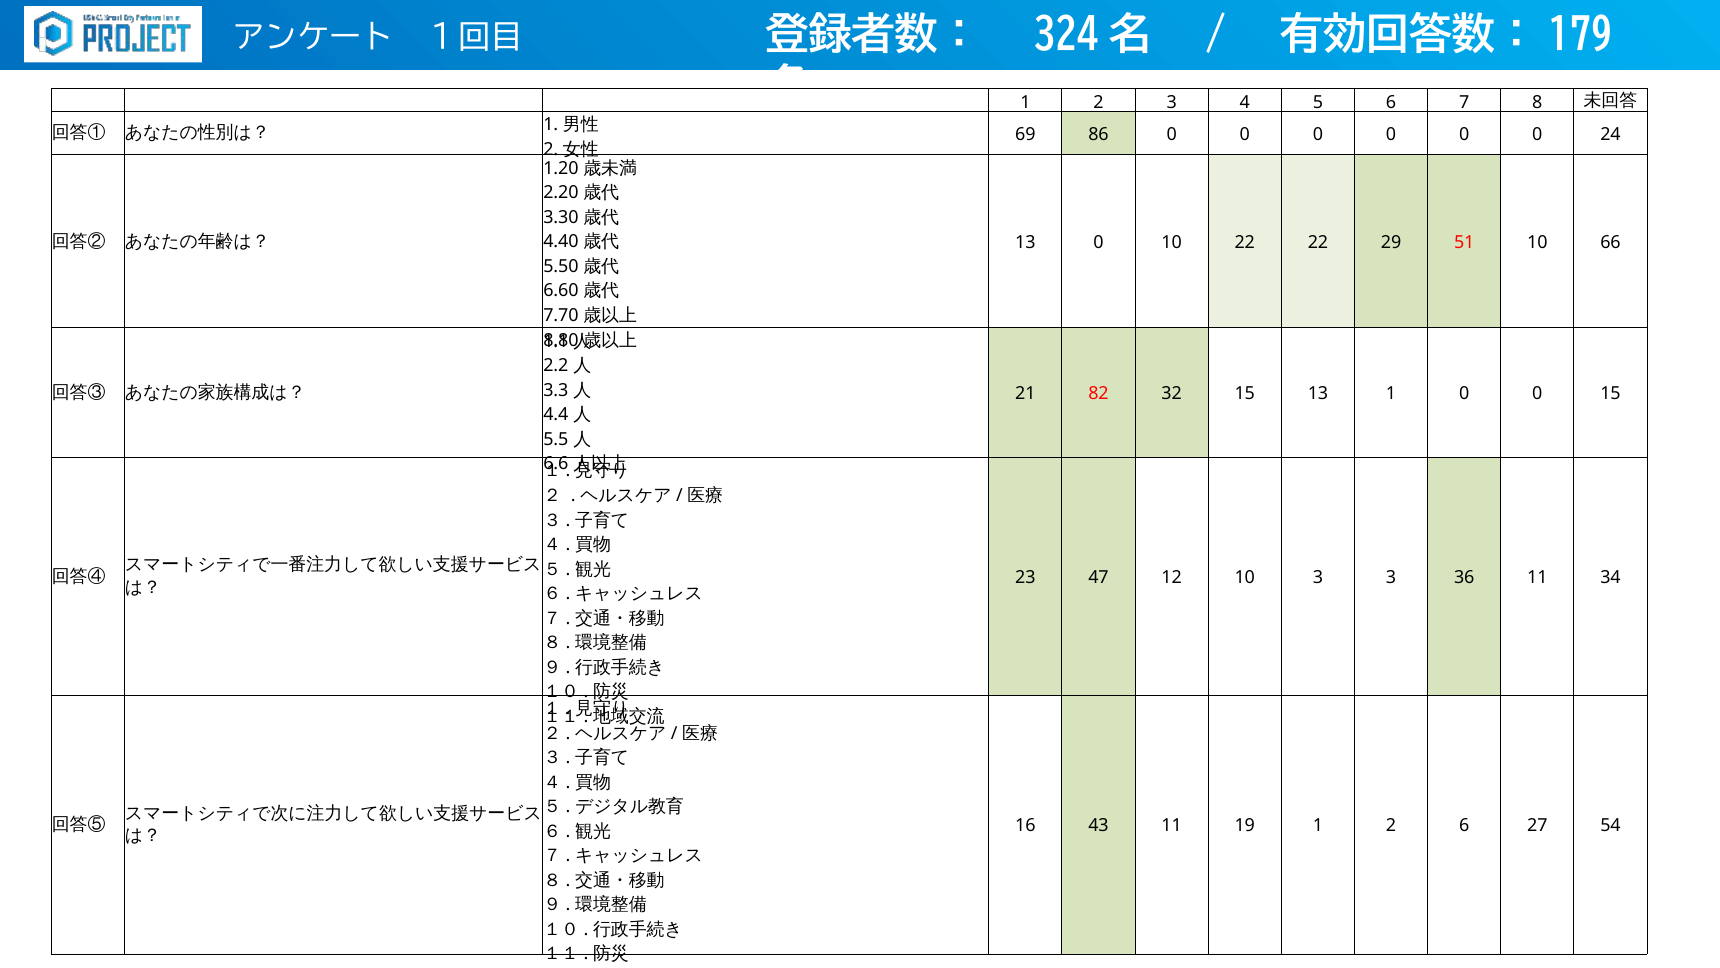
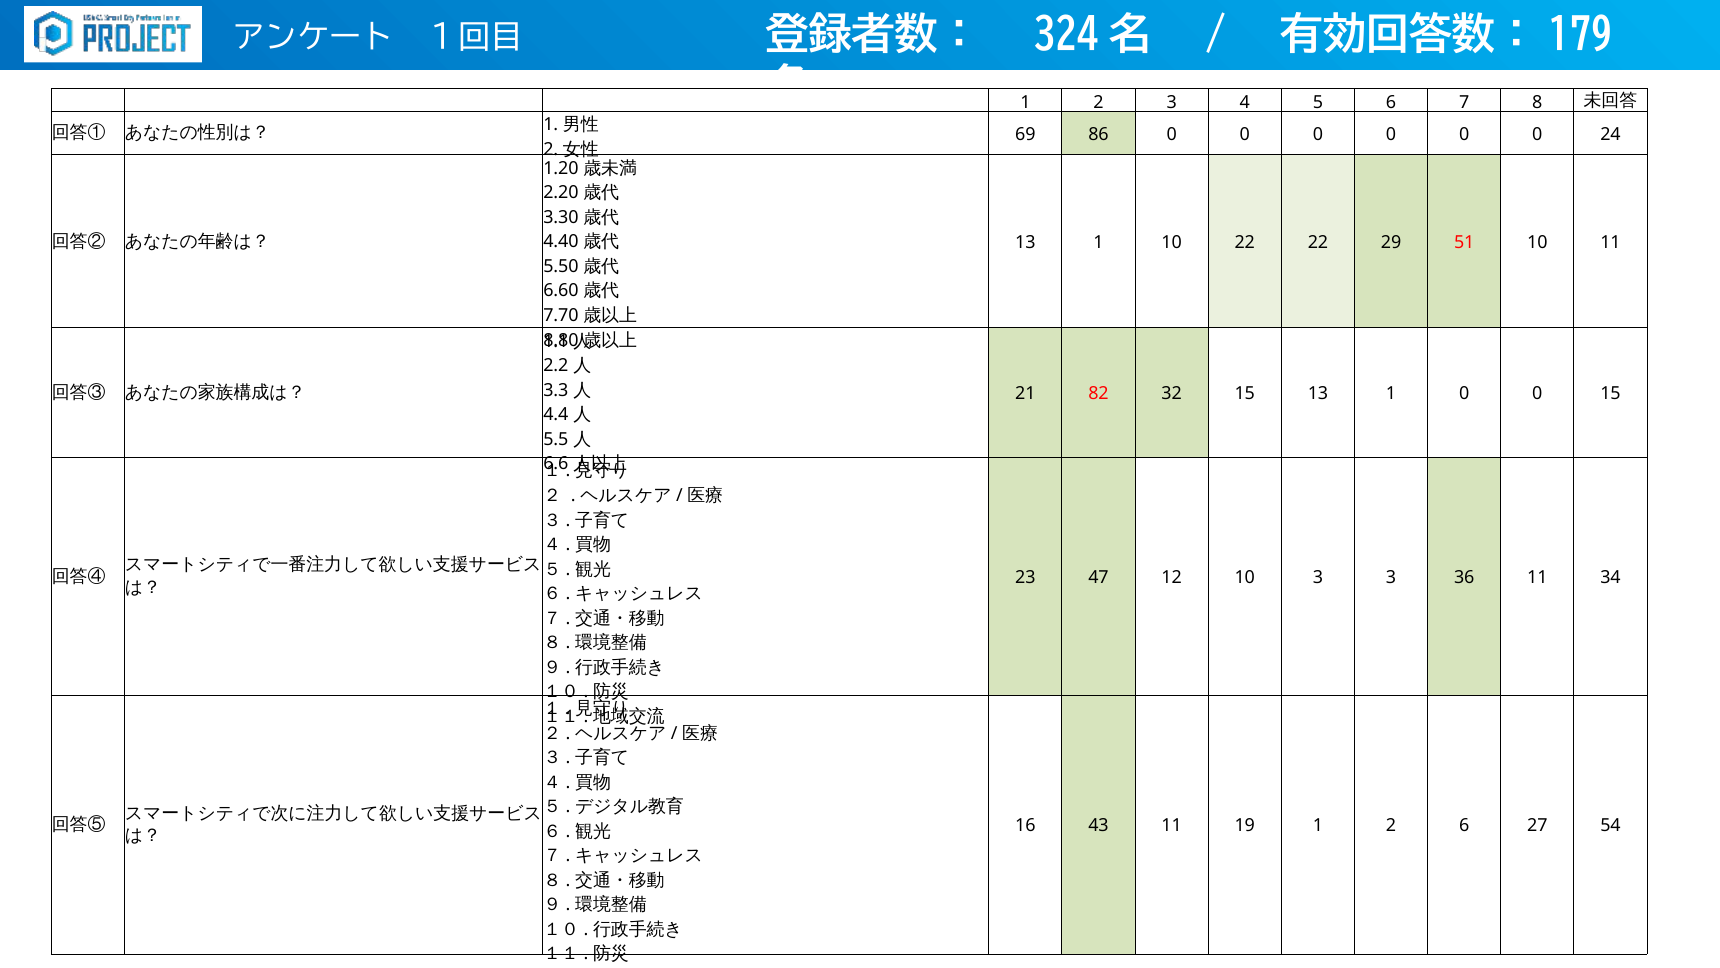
0: 0 -> 1 (1099, 242)
10 66: 66 -> 11 (1611, 242)
